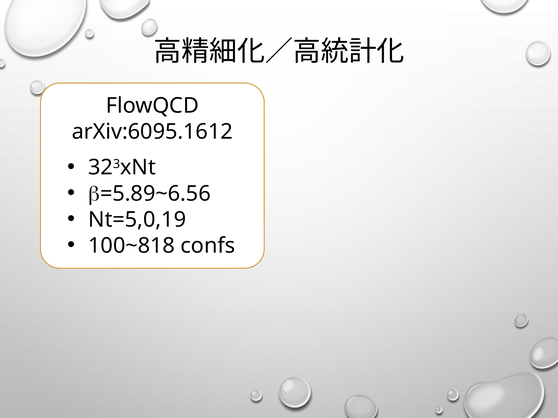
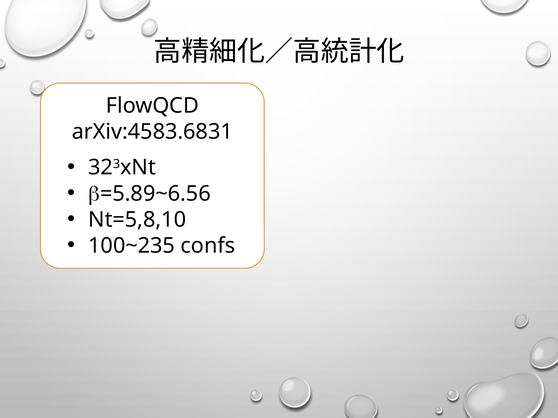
arXiv:6095.1612: arXiv:6095.1612 -> arXiv:4583.6831 (152, 132)
Nt=5,0,19: Nt=5,0,19 -> Nt=5,8,10 (137, 220)
100~818: 100~818 -> 100~235 (132, 246)
